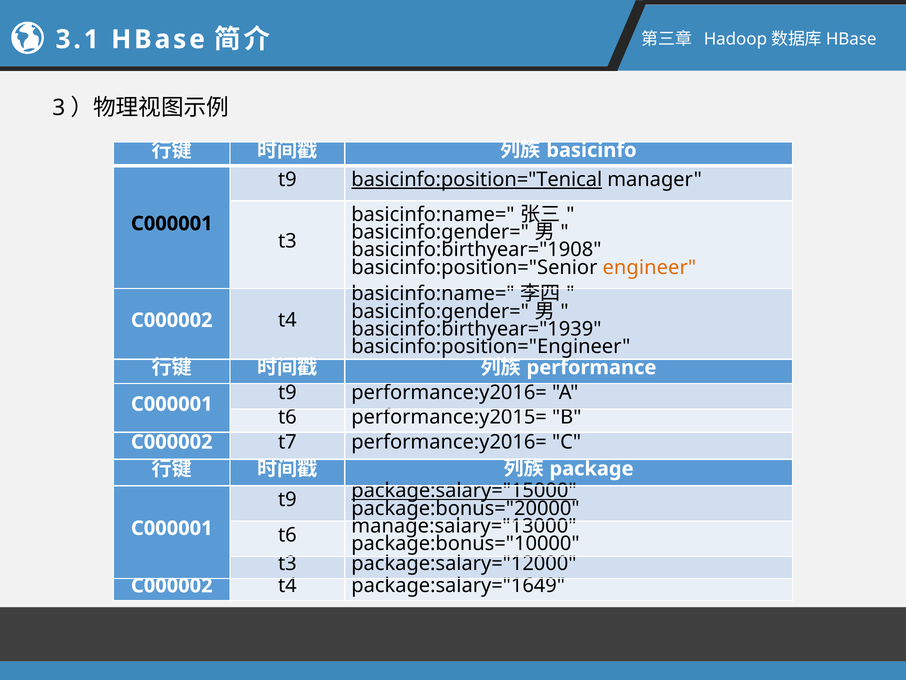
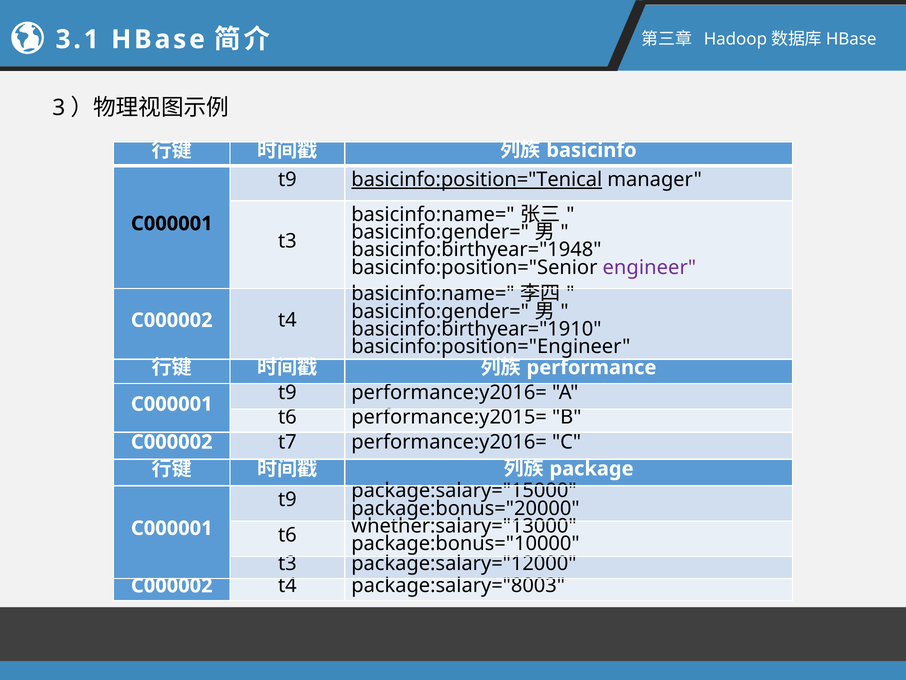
basicinfo:birthyear="1908: basicinfo:birthyear="1908 -> basicinfo:birthyear="1948 (476, 250)
engineer colour: orange -> purple (649, 267)
basicinfo:birthyear="1939: basicinfo:birthyear="1939 -> basicinfo:birthyear="1910 (476, 329)
package:salary="15000 underline: present -> none (464, 490)
manage:salary="13000: manage:salary="13000 -> whether:salary="13000 (464, 526)
package:salary="1649: package:salary="1649 -> package:salary="8003 (458, 585)
